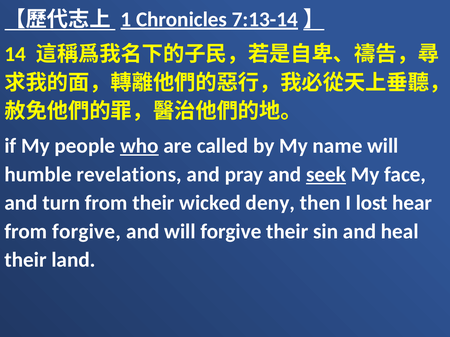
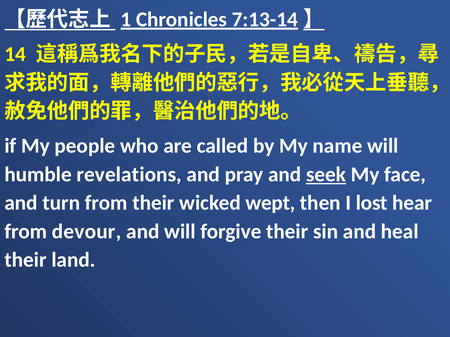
who underline: present -> none (139, 146)
deny: deny -> wept (270, 203)
from forgive: forgive -> devour (87, 232)
